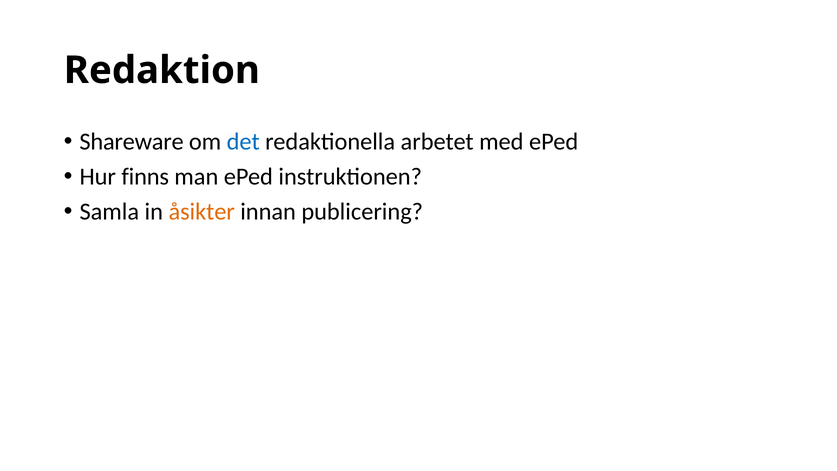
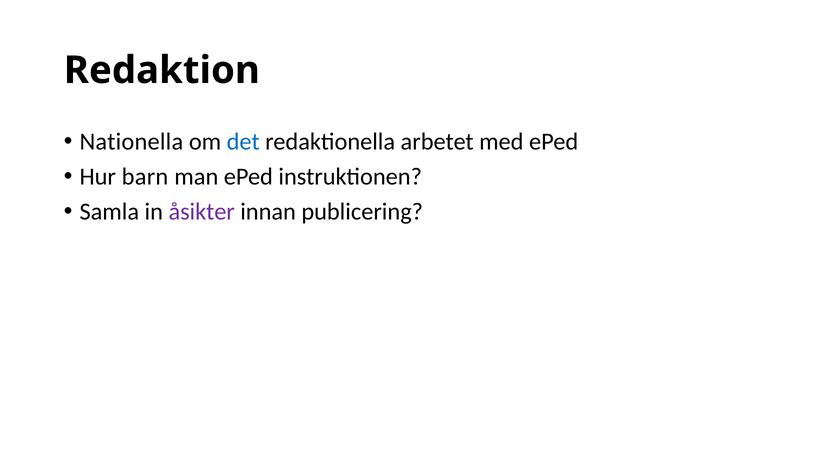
Shareware: Shareware -> Nationella (131, 142)
finns: finns -> barn (145, 177)
åsikter colour: orange -> purple (202, 212)
